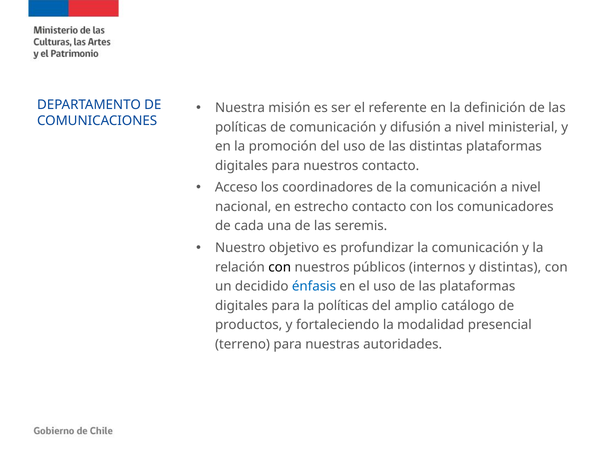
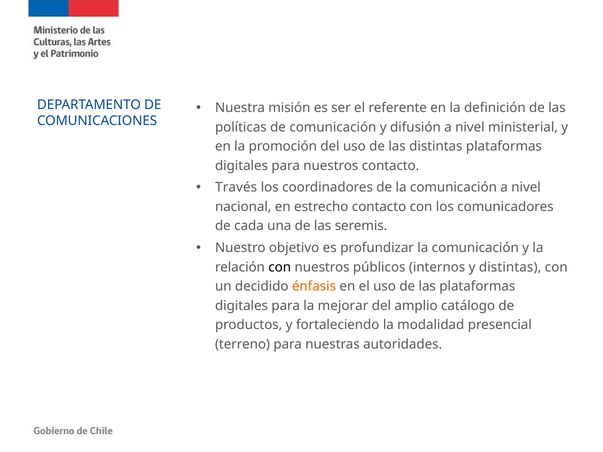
Acceso: Acceso -> Través (236, 188)
énfasis colour: blue -> orange (314, 287)
la políticas: políticas -> mejorar (343, 306)
